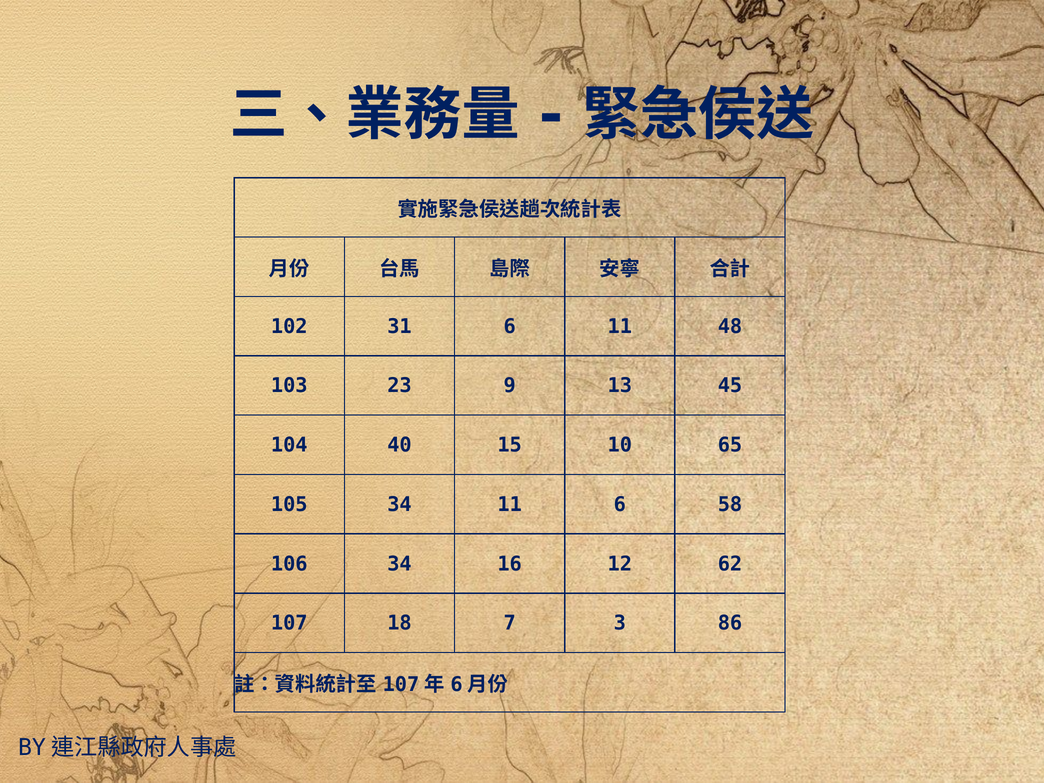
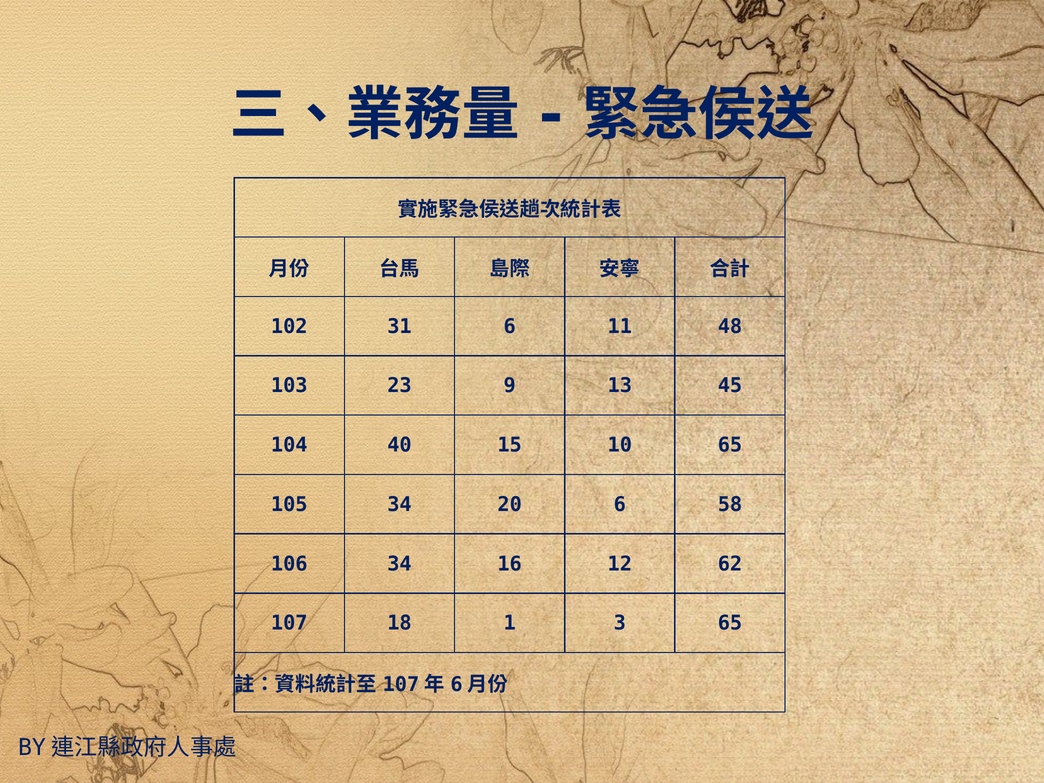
34 11: 11 -> 20 (510, 504)
7: 7 -> 1 (510, 623)
3 86: 86 -> 65 (730, 623)
